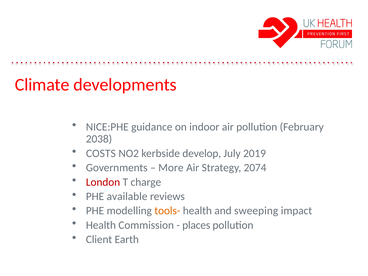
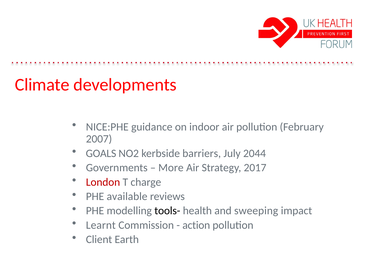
2038: 2038 -> 2007 (99, 139)
COSTS: COSTS -> GOALS (101, 153)
develop: develop -> barriers (202, 153)
2019: 2019 -> 2044 (255, 153)
2074: 2074 -> 2017 (255, 168)
tools- colour: orange -> black (167, 211)
Health: Health -> Learnt (101, 225)
places: places -> action (196, 225)
